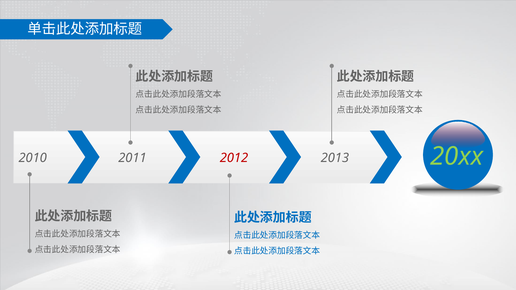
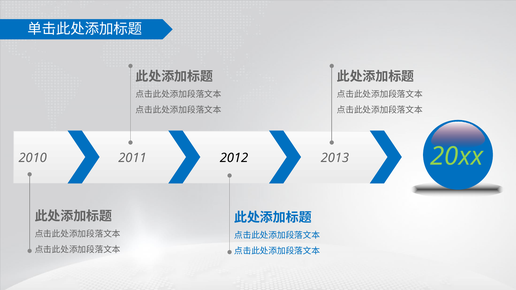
2012 colour: red -> black (234, 158)
